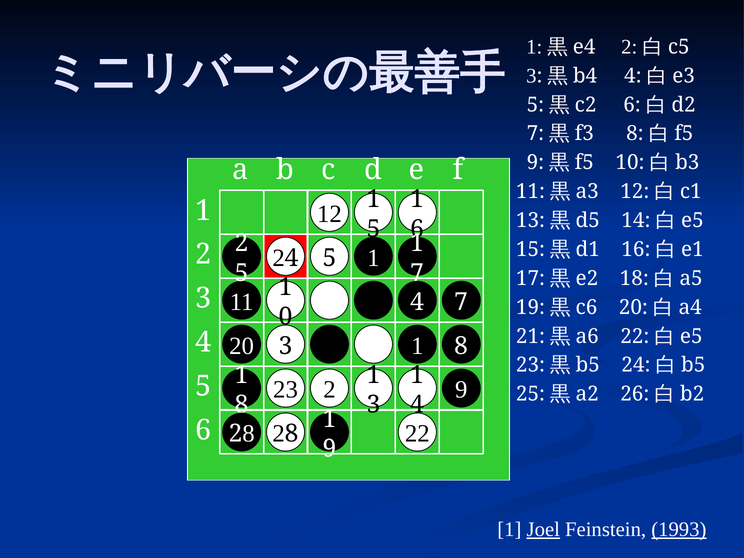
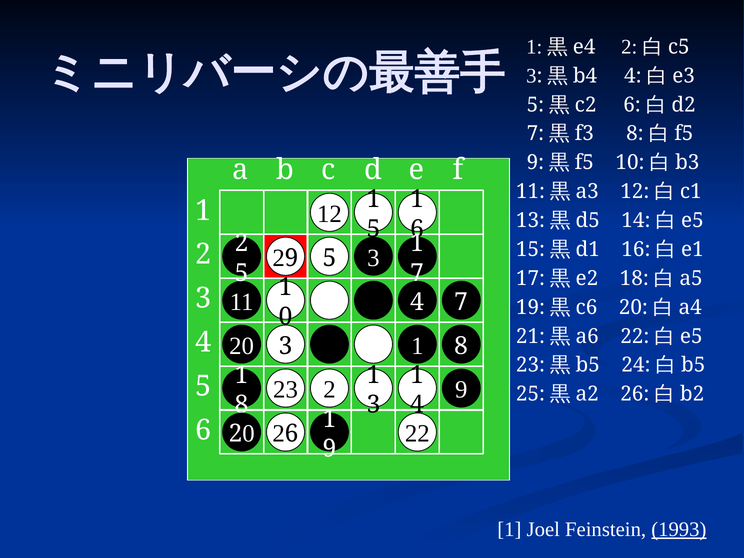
2 4: 4 -> 9 (292, 258)
1: 1 -> 3 (373, 258)
8: 8 -> 6 (292, 434)
8: 8 -> 0 (248, 434)
Joel underline: present -> none (543, 529)
